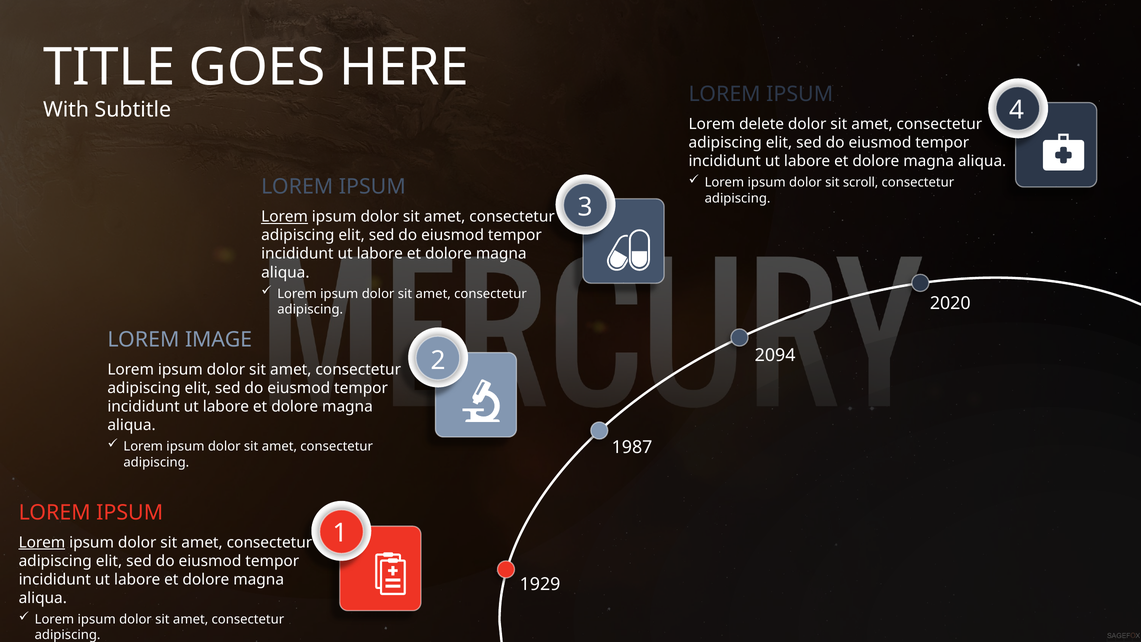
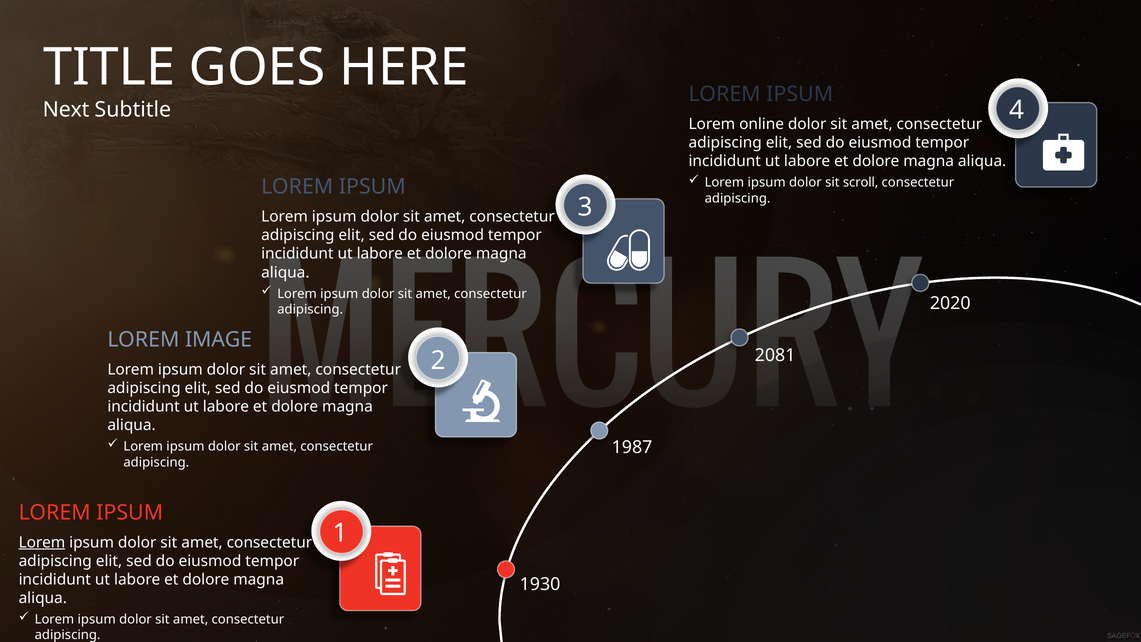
With: With -> Next (66, 110)
delete: delete -> online (762, 124)
Lorem underline: present -> none (285, 217)
2094: 2094 -> 2081 (775, 355)
1929: 1929 -> 1930 (540, 584)
